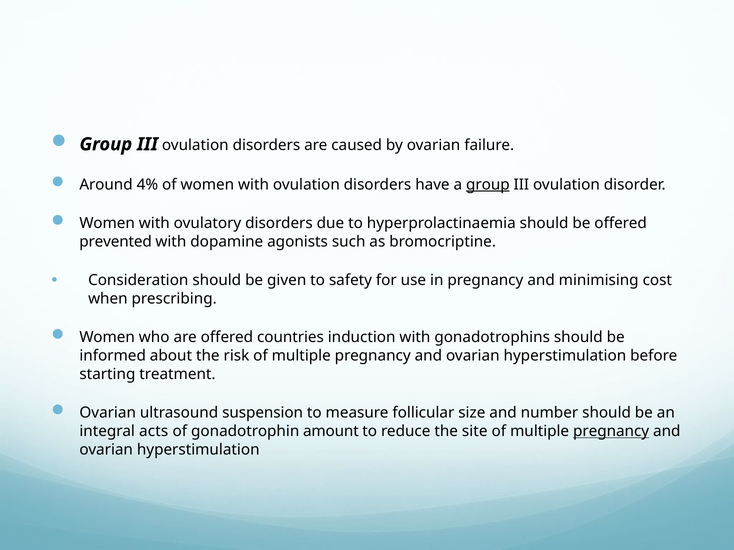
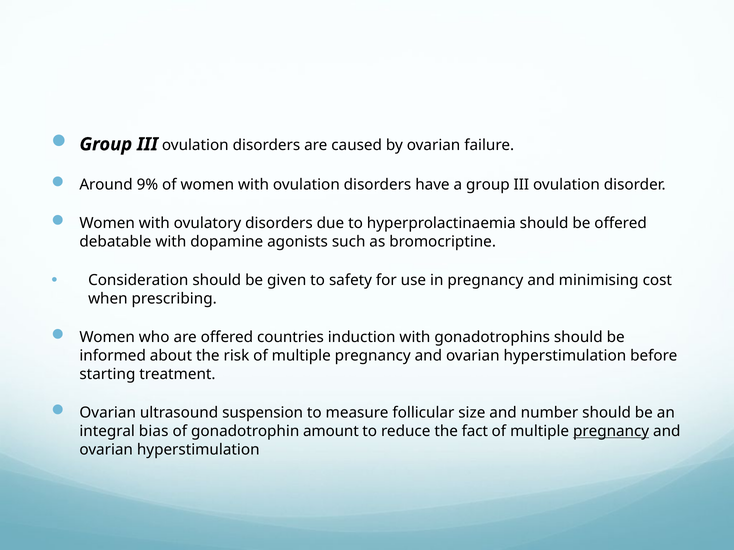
4%: 4% -> 9% (147, 185)
group underline: present -> none (488, 185)
prevented: prevented -> debatable (115, 242)
acts: acts -> bias (154, 432)
site: site -> fact (475, 432)
